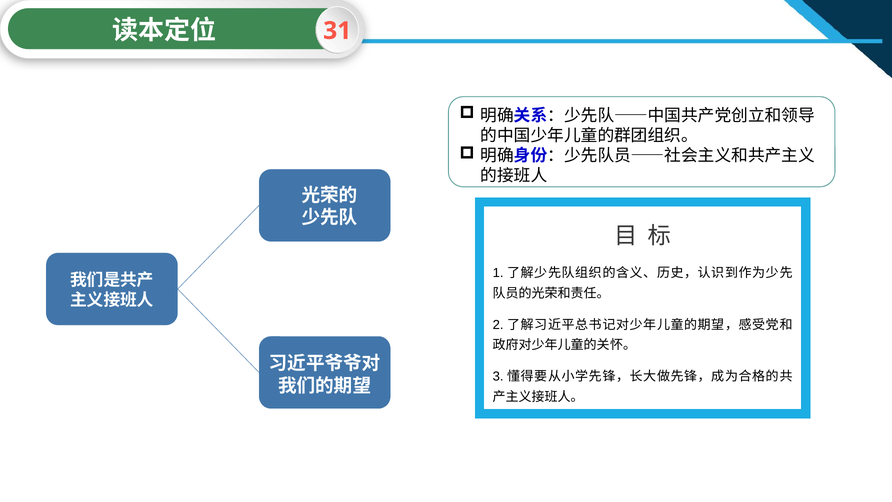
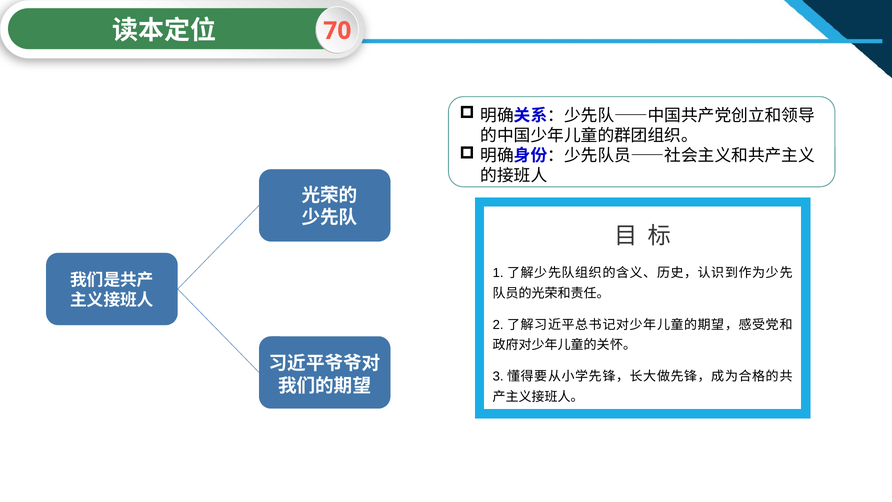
31: 31 -> 70 (337, 31)
